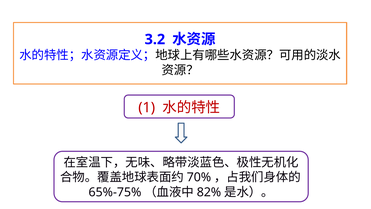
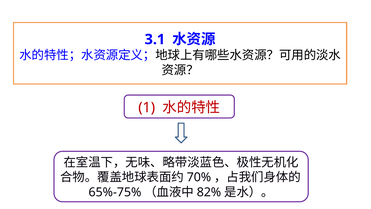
3.2: 3.2 -> 3.1 (155, 39)
